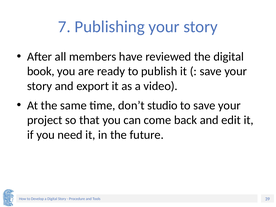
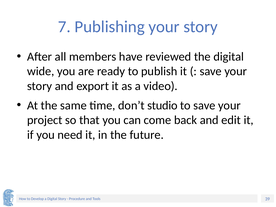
book: book -> wide (41, 71)
